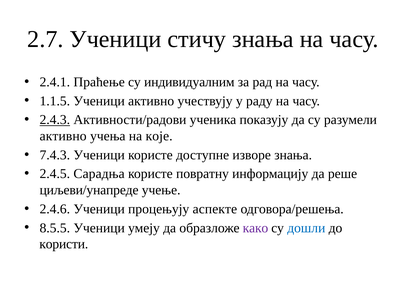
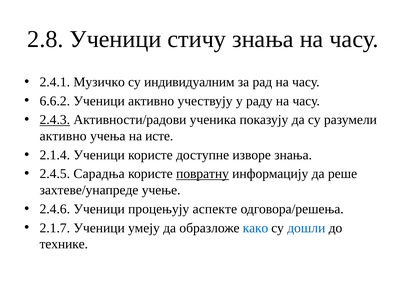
2.7: 2.7 -> 2.8 (45, 39)
Прaћeњe: Прaћeњe -> Музичко (99, 82)
1.1.5: 1.1.5 -> 6.6.2 (55, 101)
које: које -> исте (159, 136)
7.4.3: 7.4.3 -> 2.1.4 (55, 155)
повратну underline: none -> present (203, 174)
циљeви/унапреде: циљeви/унапреде -> захтеве/унапреде (89, 190)
8.5.5: 8.5.5 -> 2.1.7 (55, 228)
како colour: purple -> blue (255, 228)
користи: користи -> технике (64, 245)
